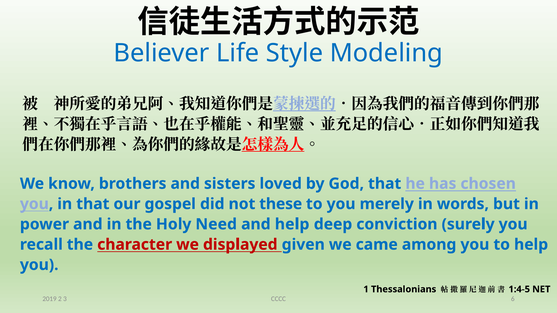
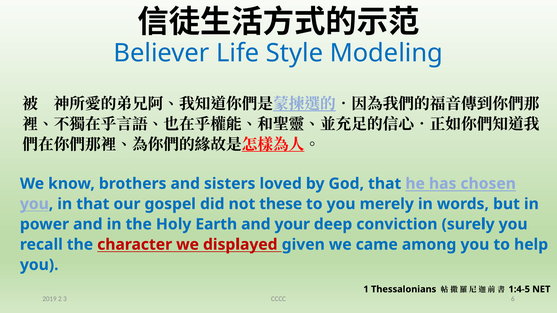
Need: Need -> Earth (216, 224)
and help: help -> your (292, 224)
